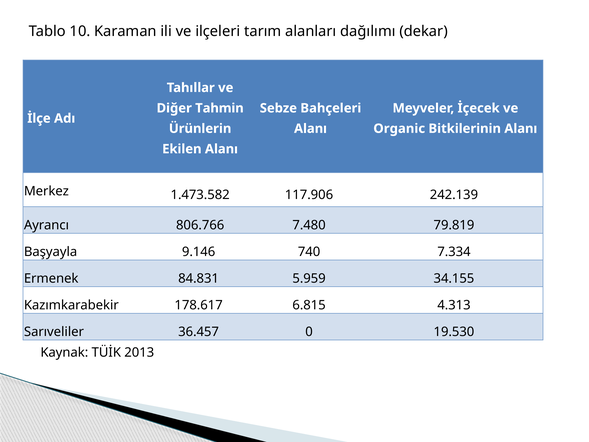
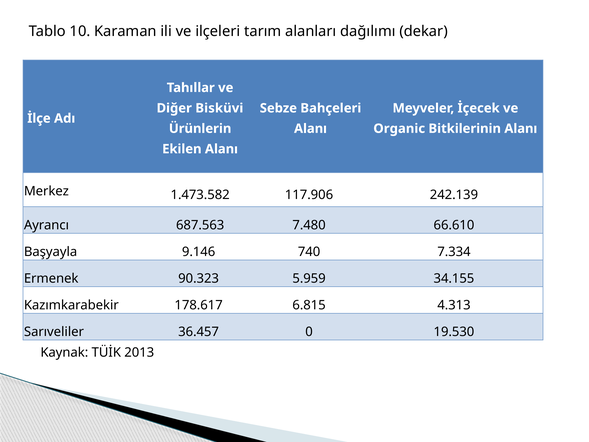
Tahmin: Tahmin -> Bisküvi (219, 108)
806.766: 806.766 -> 687.563 (200, 225)
79.819: 79.819 -> 66.610 (454, 225)
84.831: 84.831 -> 90.323 (199, 278)
